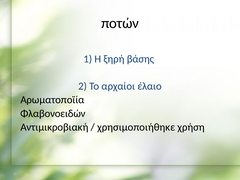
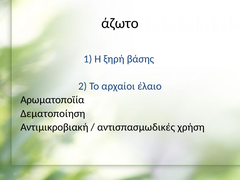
ποτών: ποτών -> άζωτο (120, 23)
Φλαβονοειδών: Φλαβονοειδών -> Δεματοποίηση (53, 114)
χρησιμοποιήθηκε: χρησιμοποιήθηκε -> αντισπασμωδικές (136, 127)
